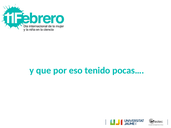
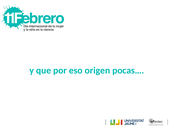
tenido: tenido -> origen (97, 71)
